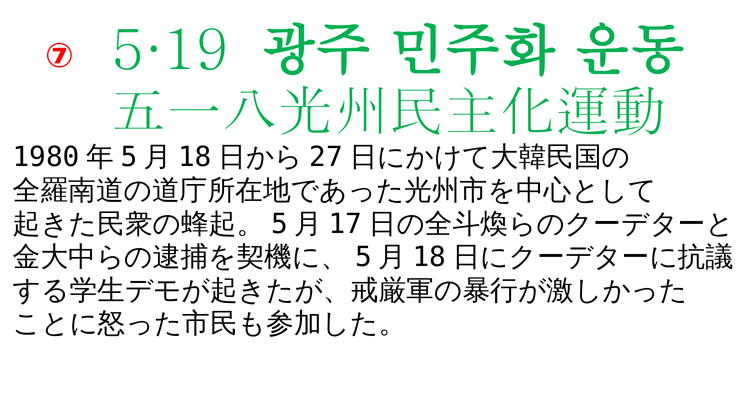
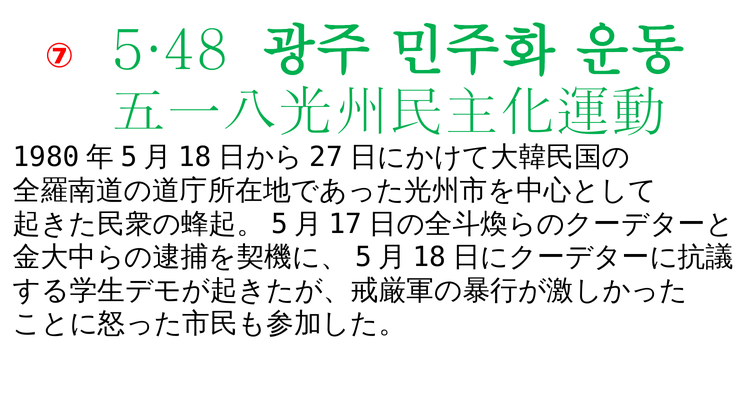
5·19: 5·19 -> 5·48 (170, 51)
